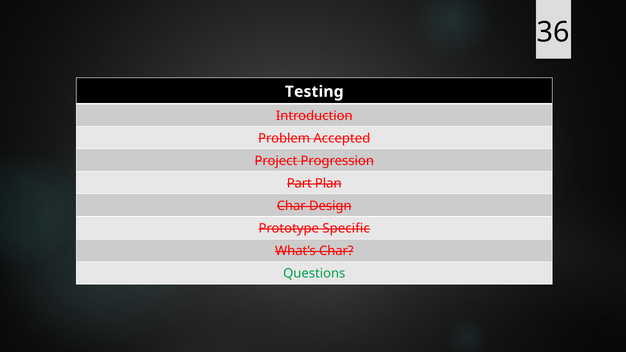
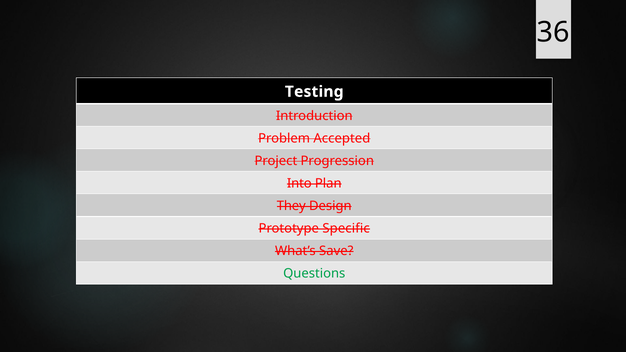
Part: Part -> Into (299, 184)
Char: Char -> They (291, 206)
What’s Char: Char -> Save (336, 251)
